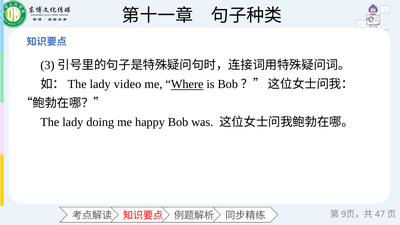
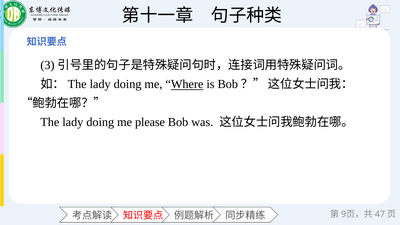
video: video -> doing (128, 84)
happy: happy -> please (150, 122)
